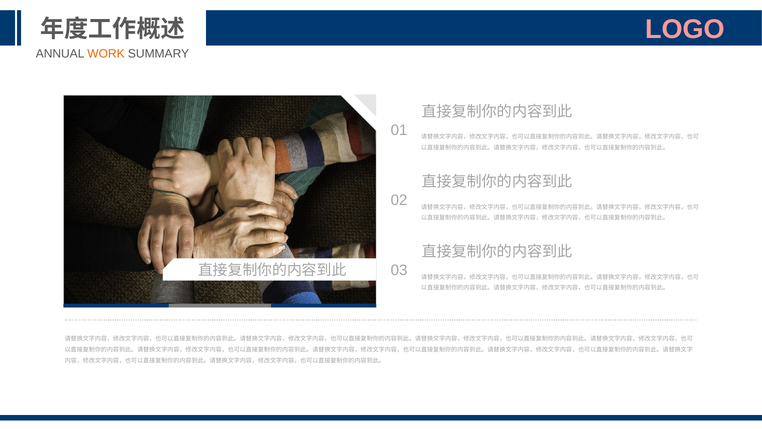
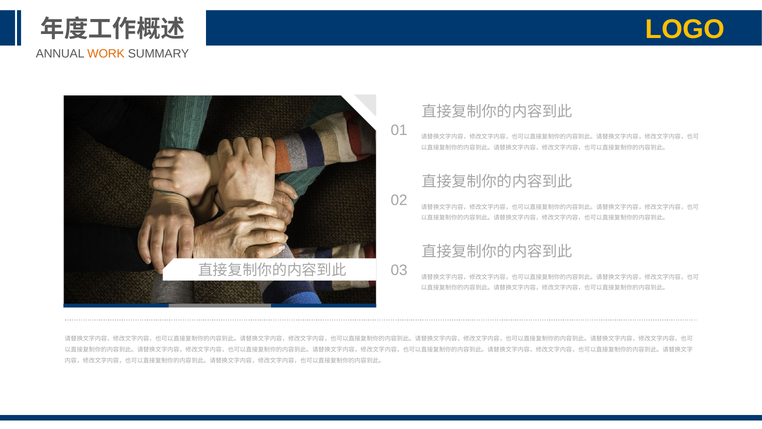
LOGO colour: pink -> yellow (685, 30)
